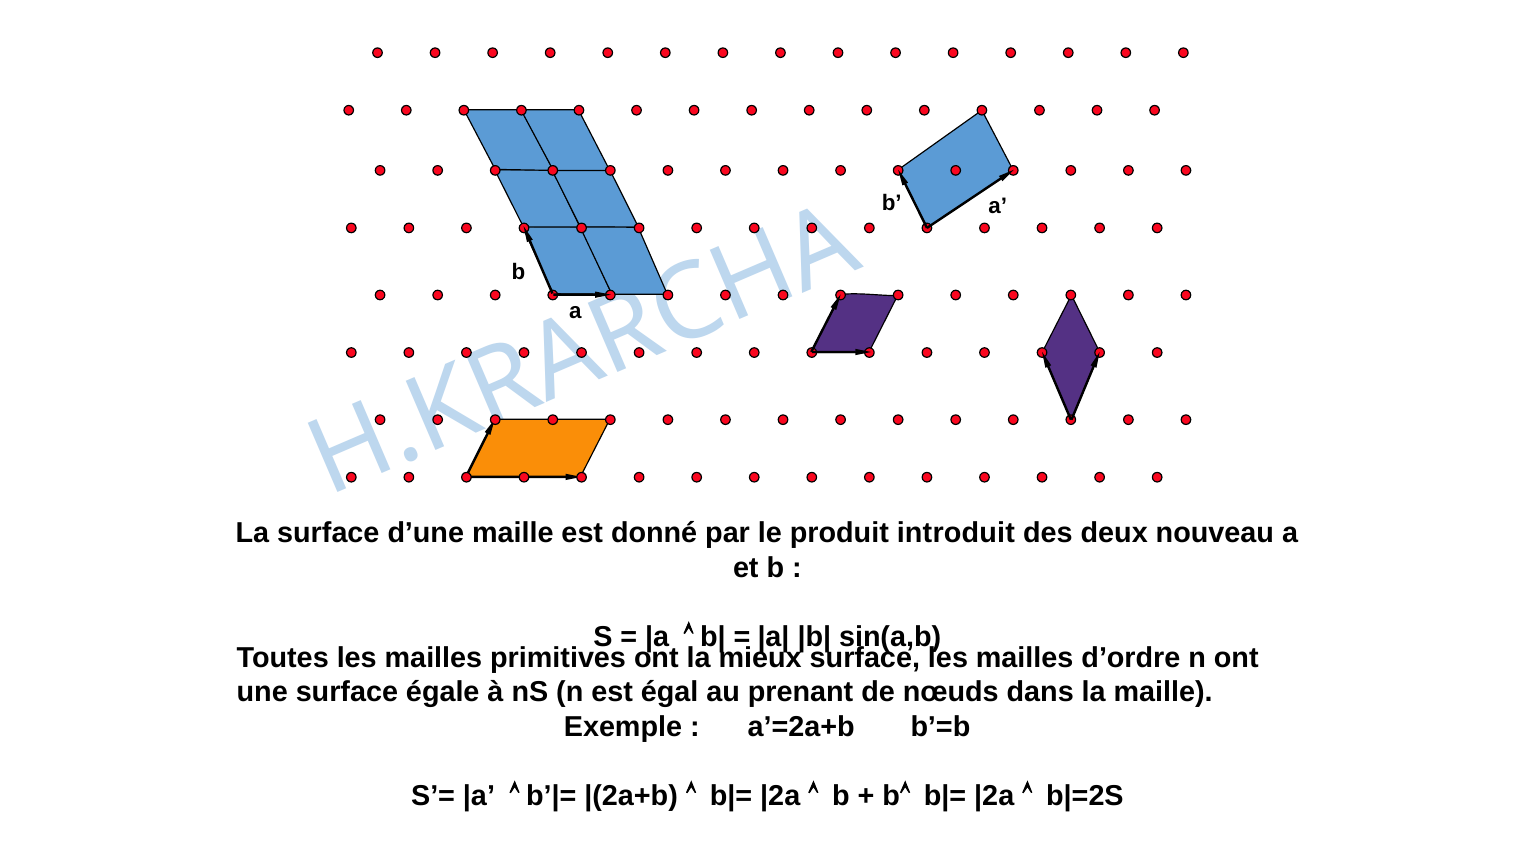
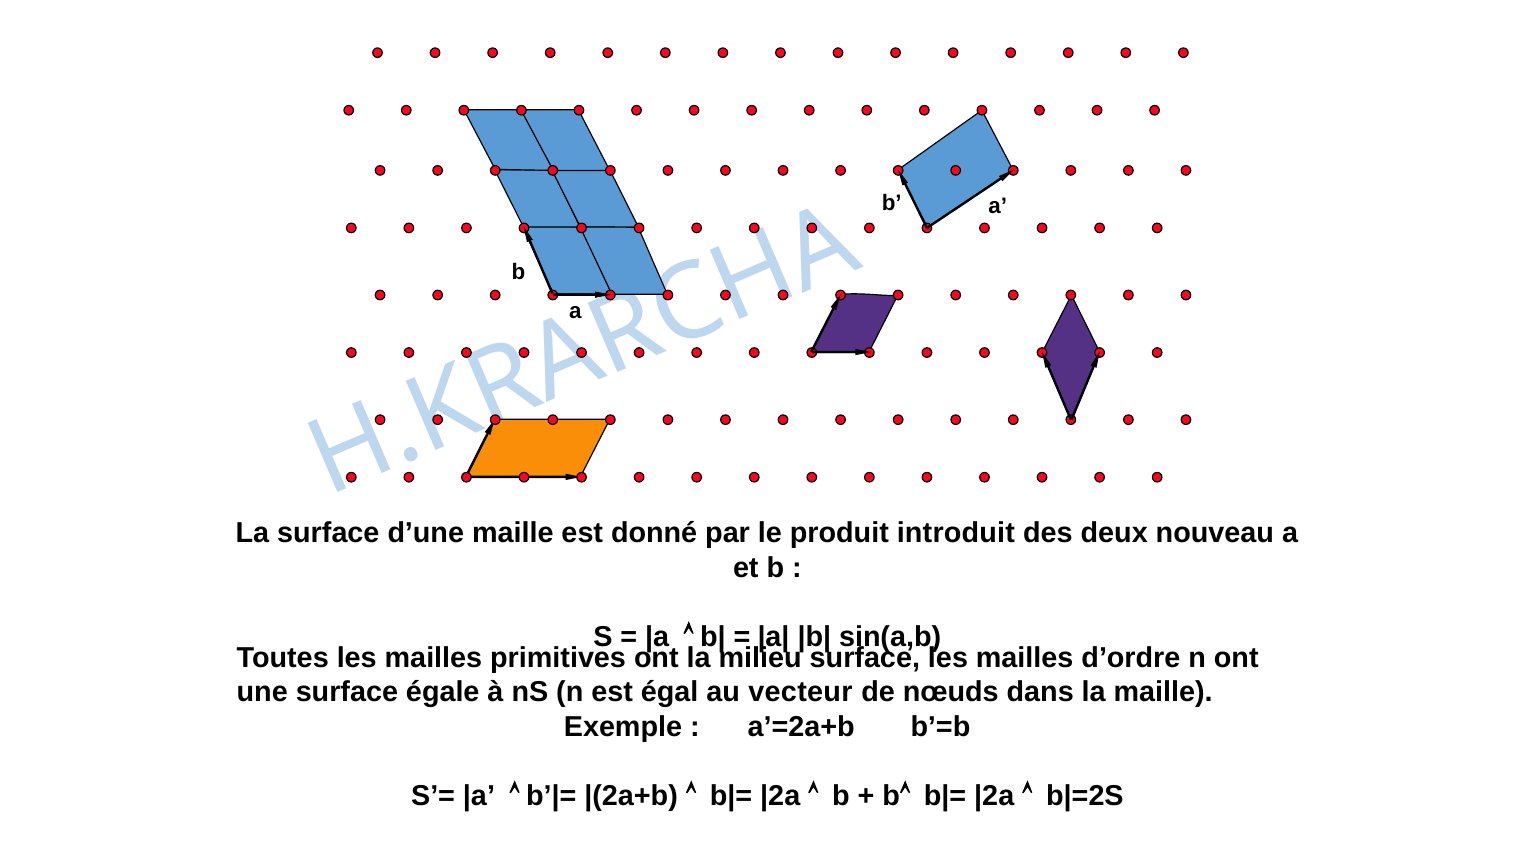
mieux: mieux -> milieu (760, 658)
prenant: prenant -> vecteur (800, 693)
